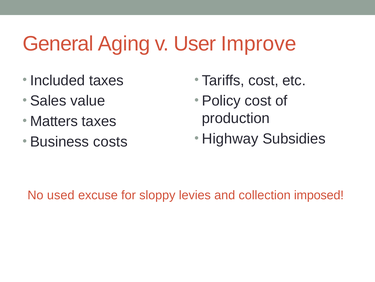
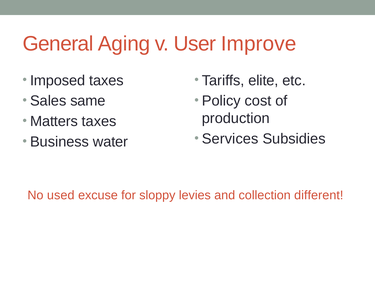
Included: Included -> Imposed (58, 80)
Tariffs cost: cost -> elite (263, 80)
value: value -> same (88, 101)
Highway: Highway -> Services (230, 138)
costs: costs -> water (111, 141)
imposed: imposed -> different (319, 195)
